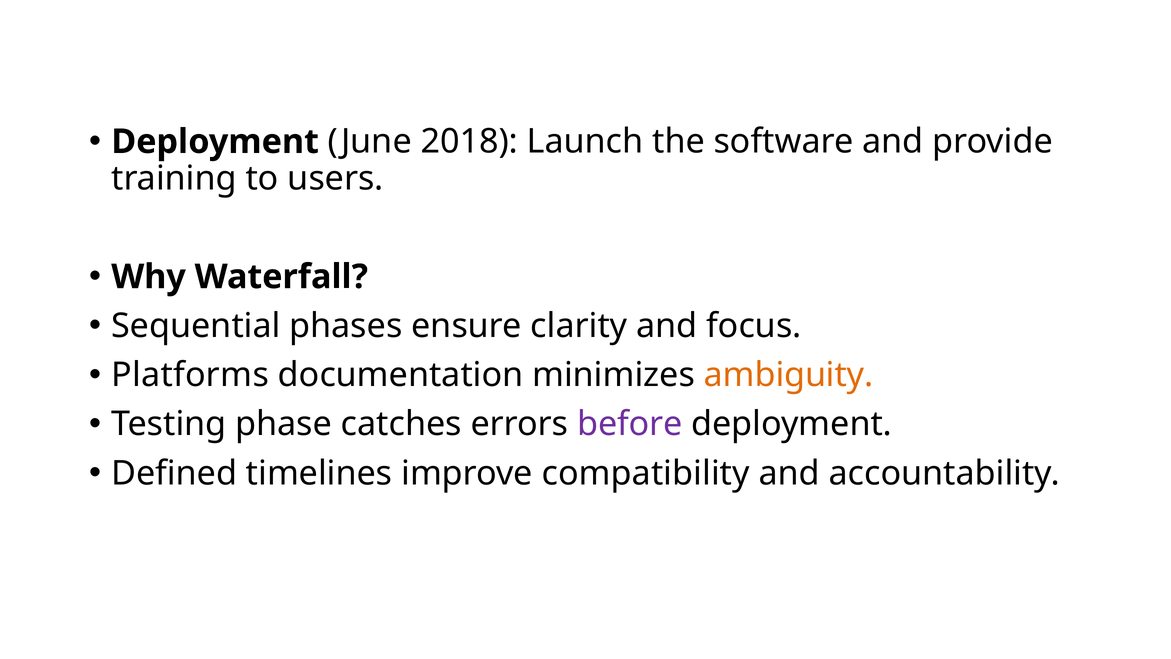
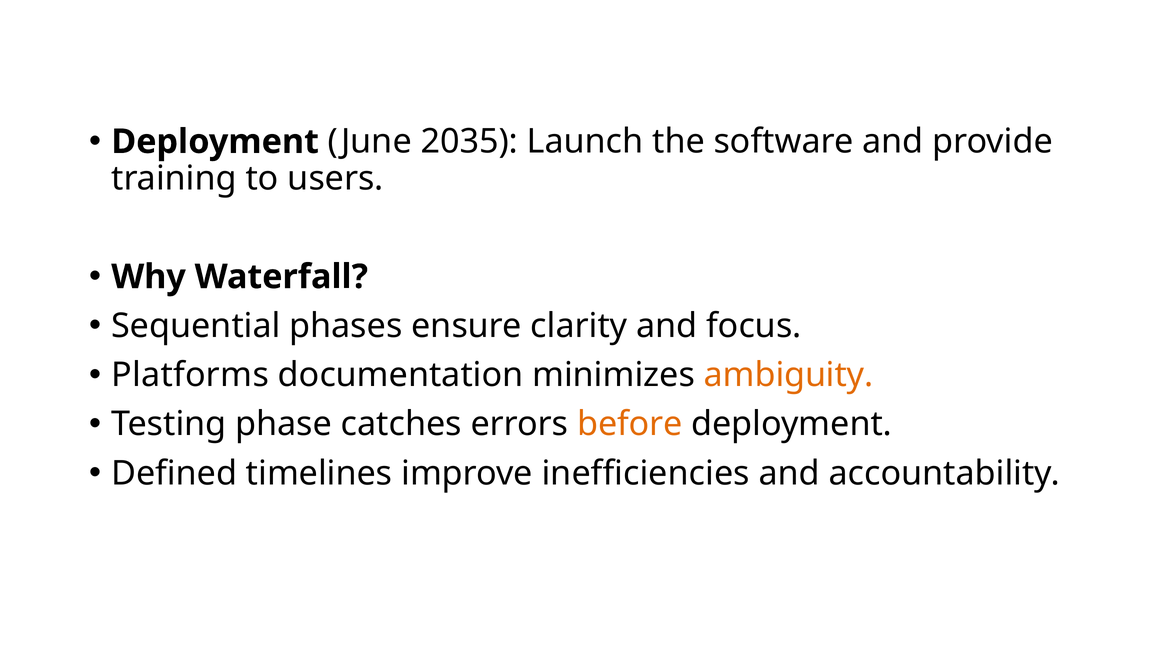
2018: 2018 -> 2035 (469, 142)
before colour: purple -> orange (630, 424)
compatibility: compatibility -> inefficiencies (646, 473)
